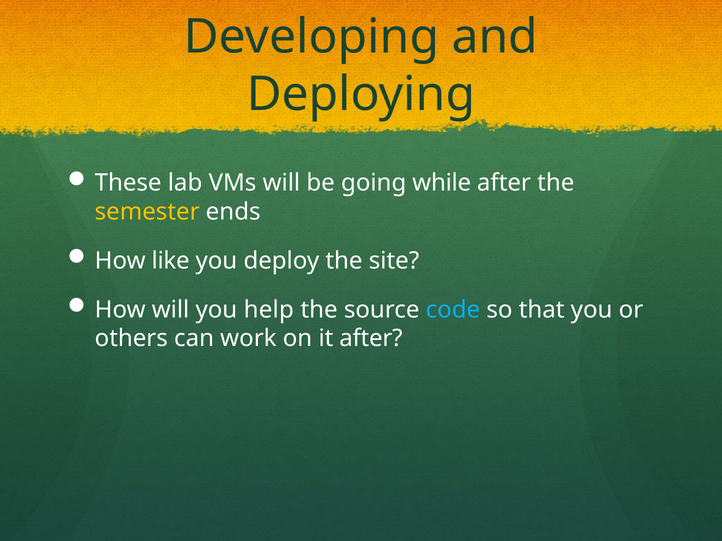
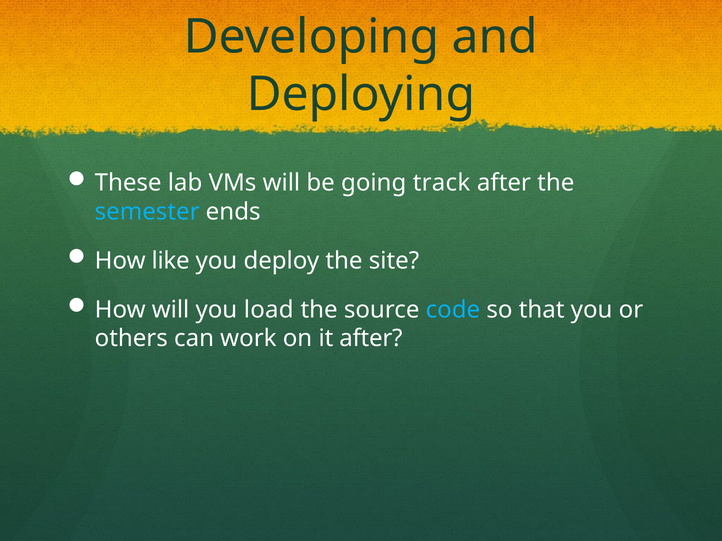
while: while -> track (442, 183)
semester colour: yellow -> light blue (147, 212)
help: help -> load (269, 310)
